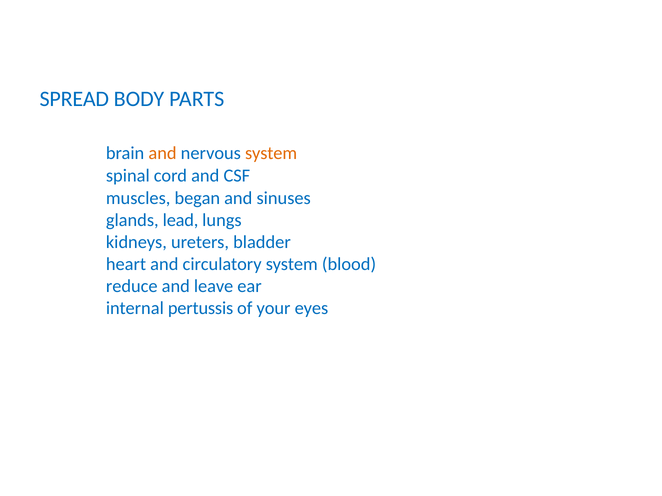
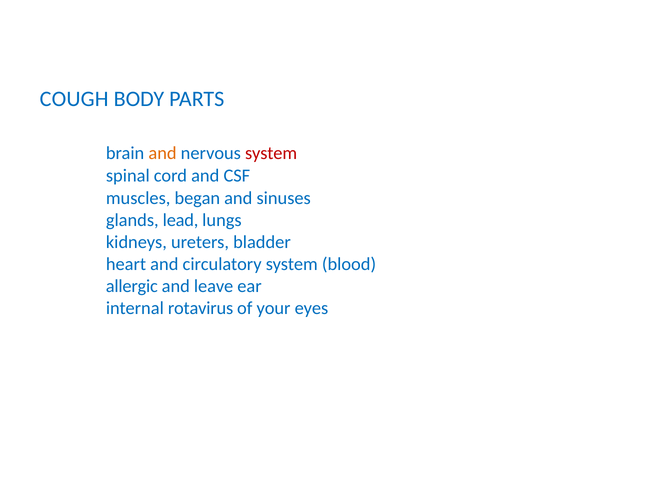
SPREAD: SPREAD -> COUGH (74, 99)
system colour: orange -> red (271, 153)
reduce: reduce -> allergic (132, 287)
pertussis: pertussis -> rotavirus (201, 309)
